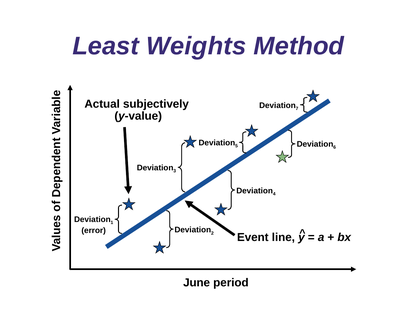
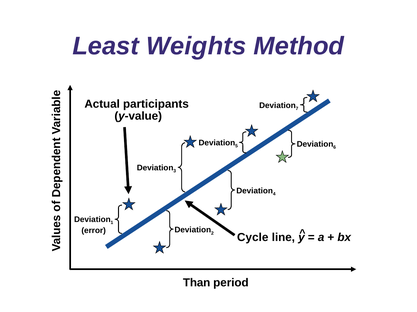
subjectively: subjectively -> participants (156, 104)
Event: Event -> Cycle (253, 238)
June: June -> Than (197, 283)
